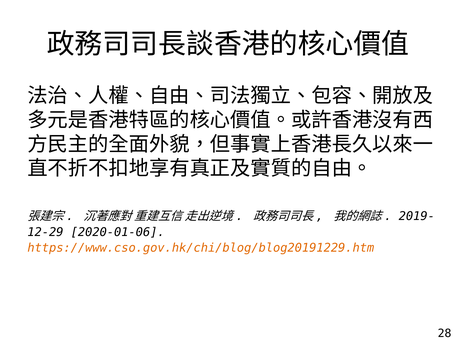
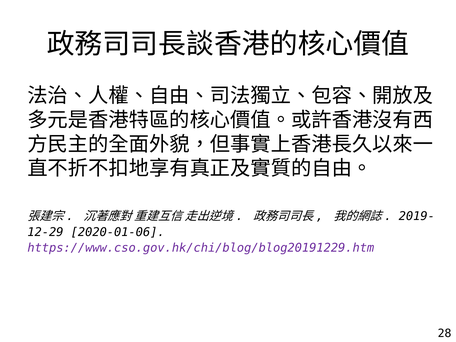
https://www.cso.gov.hk/chi/blog/blog20191229.htm colour: orange -> purple (201, 248)
